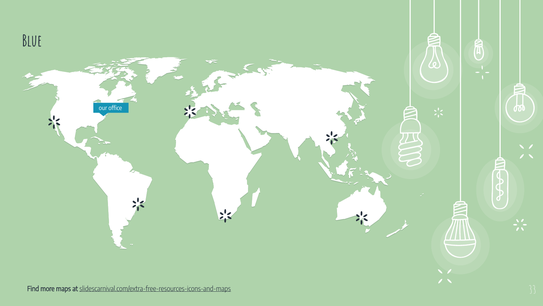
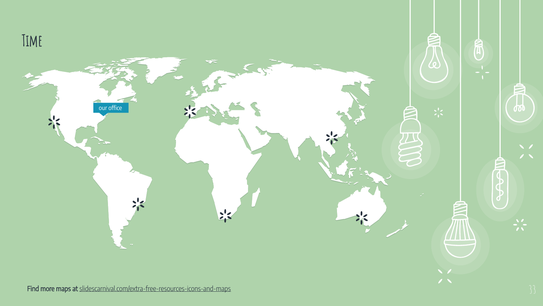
Blue: Blue -> Time (32, 41)
